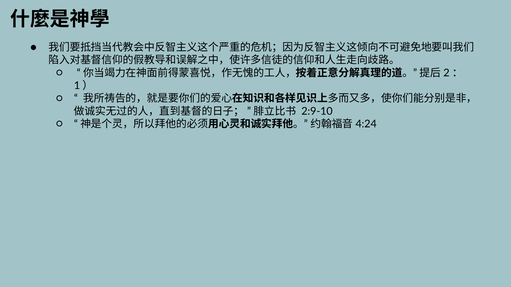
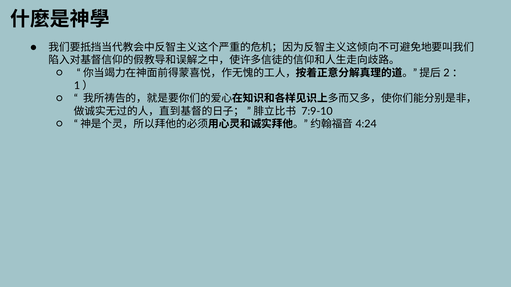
2:9-10: 2:9-10 -> 7:9-10 (317, 111)
